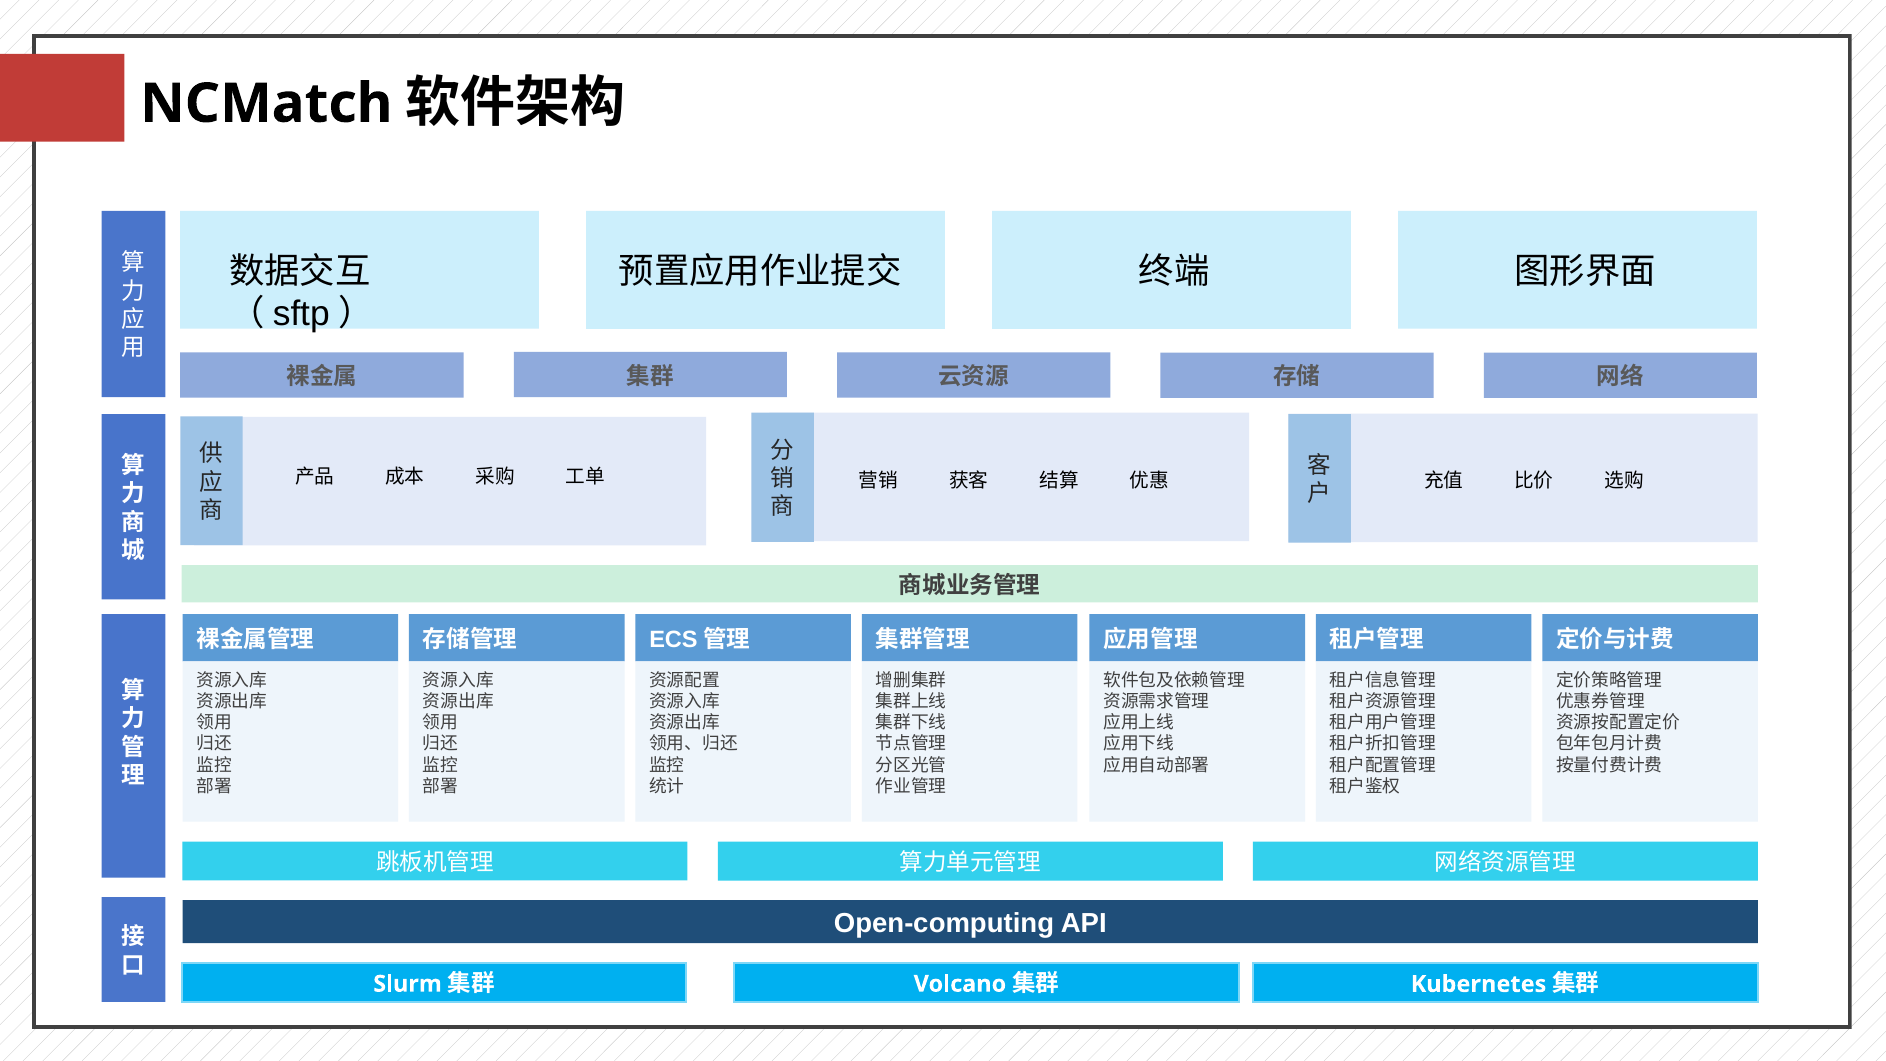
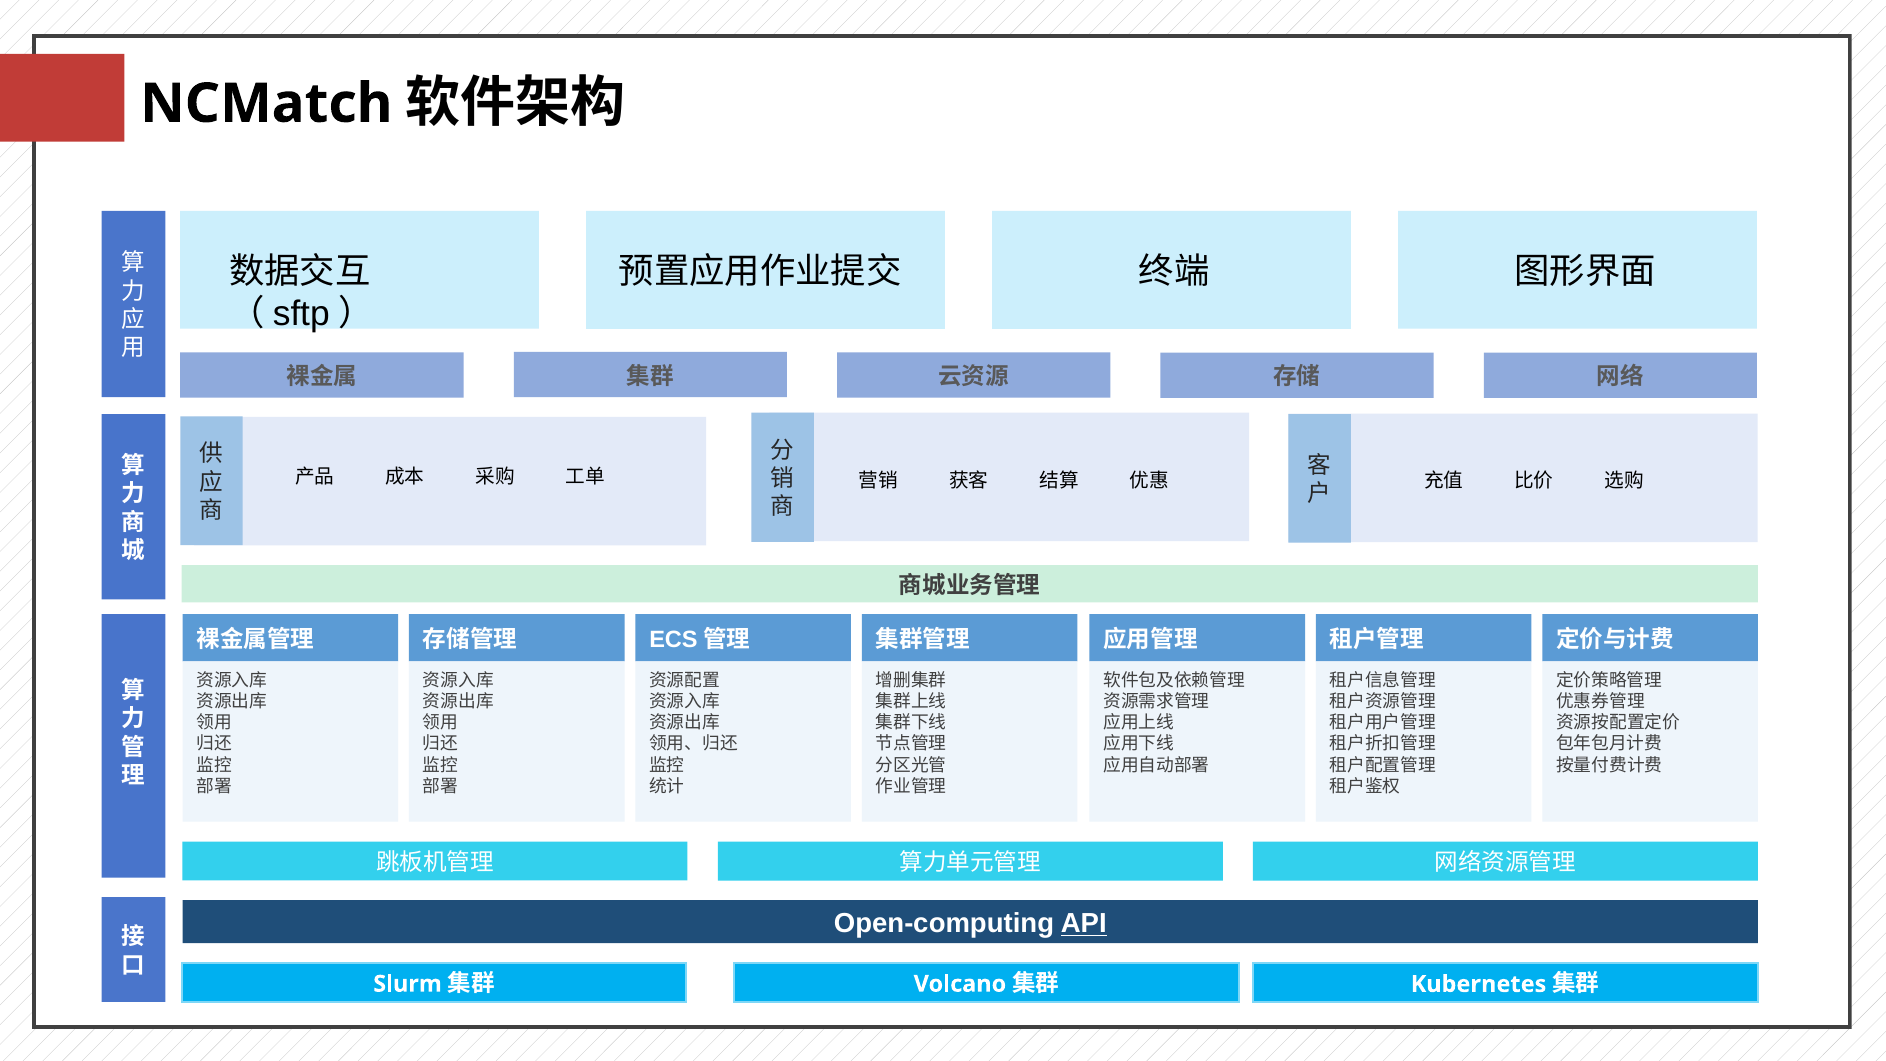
API underline: none -> present (1084, 923)
